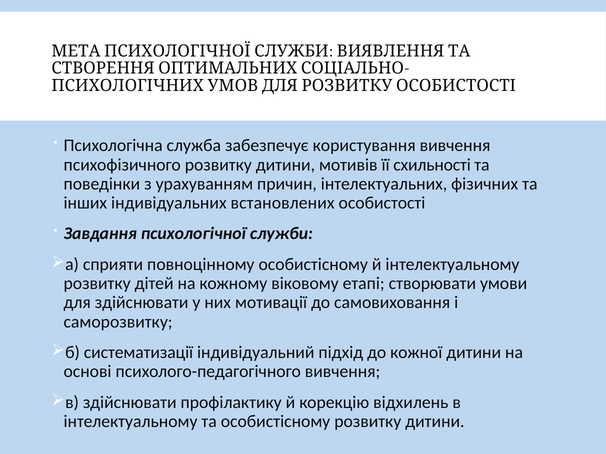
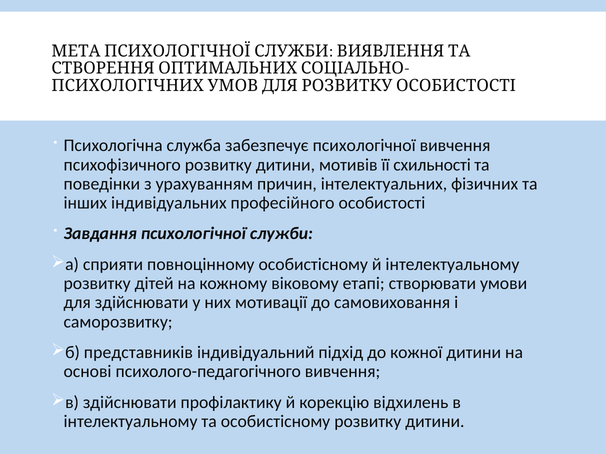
забезпечує користування: користування -> психологічної (364, 146)
встановлених: встановлених -> професійного (283, 203)
систематизації: систематизації -> представників (138, 353)
